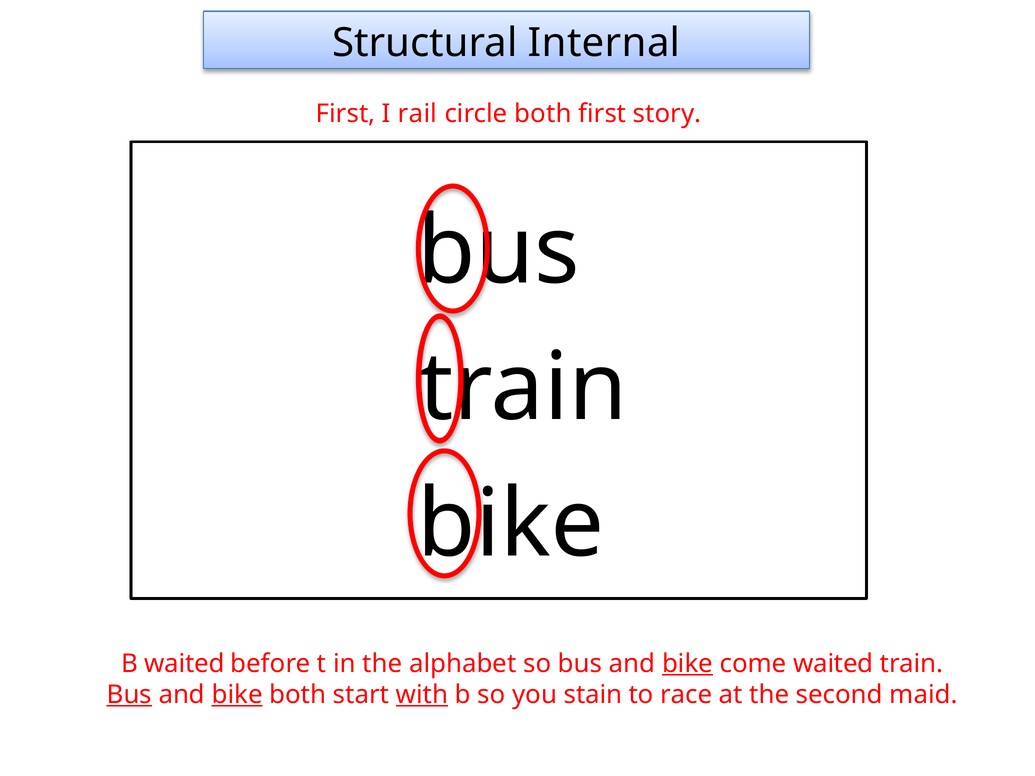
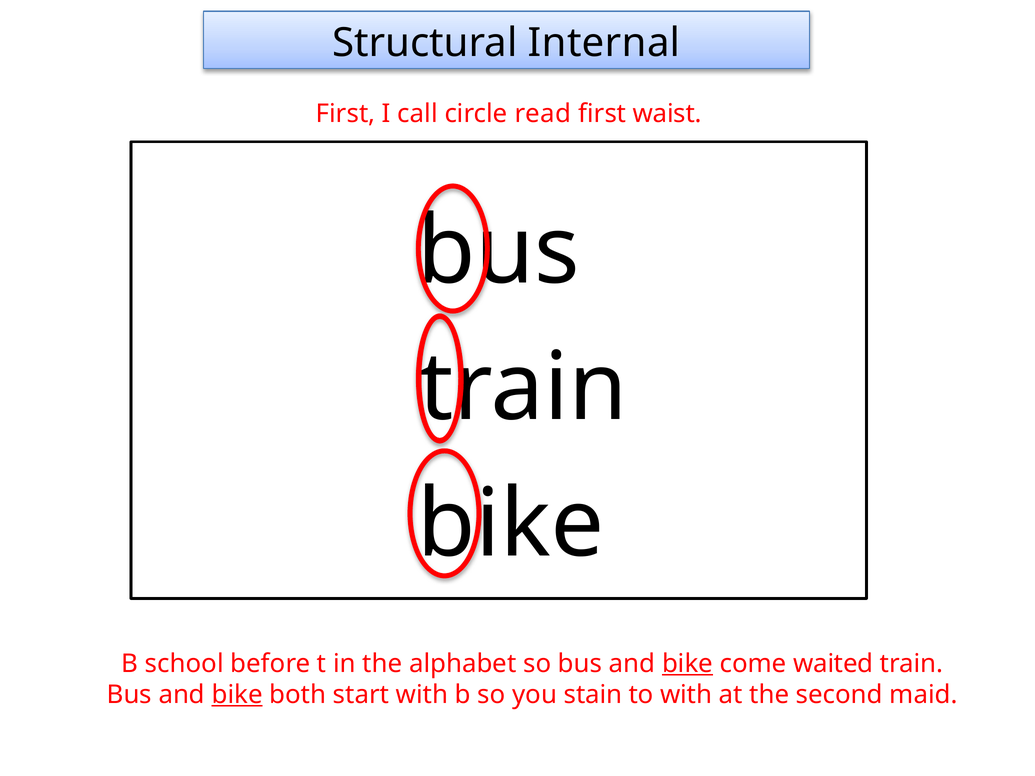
rail: rail -> call (418, 114)
circle both: both -> read (543, 114)
story: story -> waist (667, 114)
B waited: waited -> school (184, 664)
Bus underline: present -> none (129, 695)
with underline: present -> none (422, 695)
to race: race -> with (686, 695)
